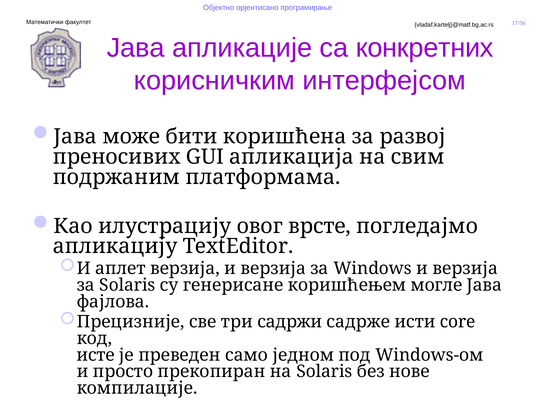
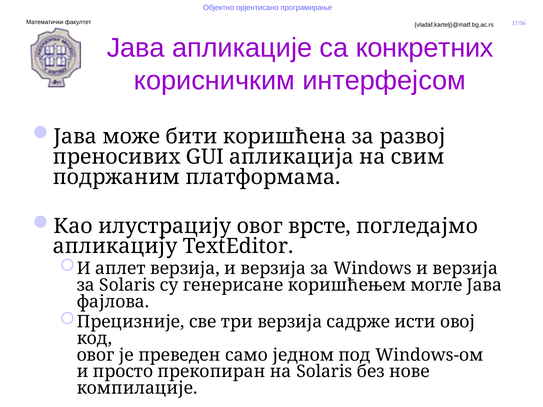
три садржи: садржи -> верзија (290, 322)
core: core -> овој (458, 322)
исте: исте -> овог (96, 355)
